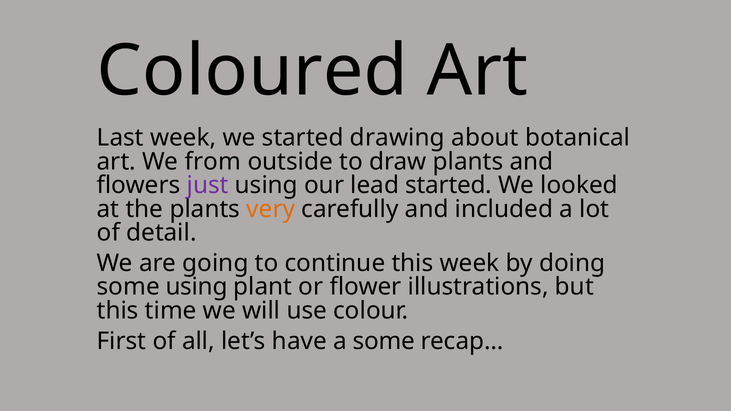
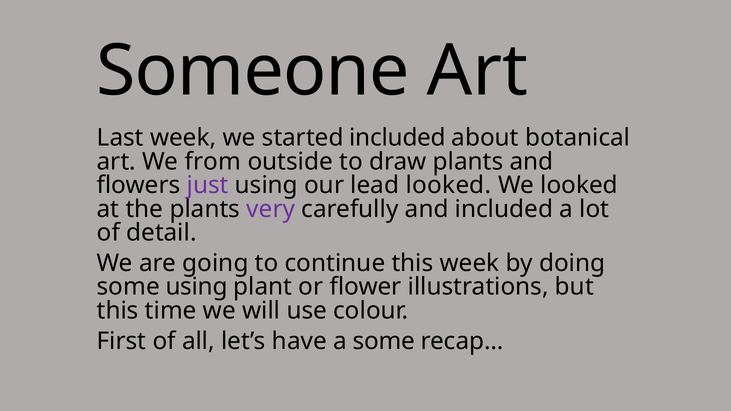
Coloured: Coloured -> Someone (253, 71)
started drawing: drawing -> included (398, 138)
lead started: started -> looked (449, 185)
very colour: orange -> purple (271, 209)
